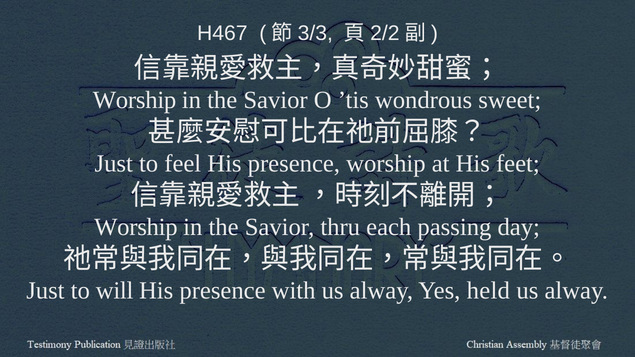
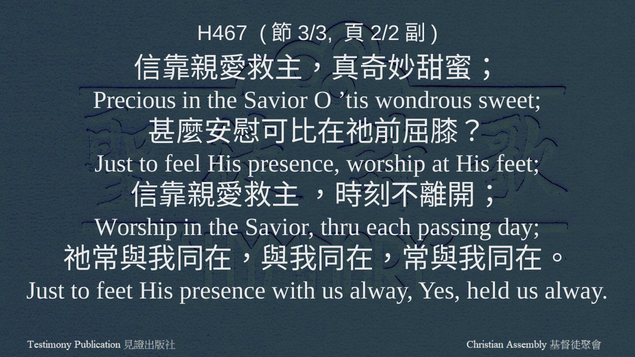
Worship: Worship -> Precious (135, 100)
to will: will -> feet (115, 291)
